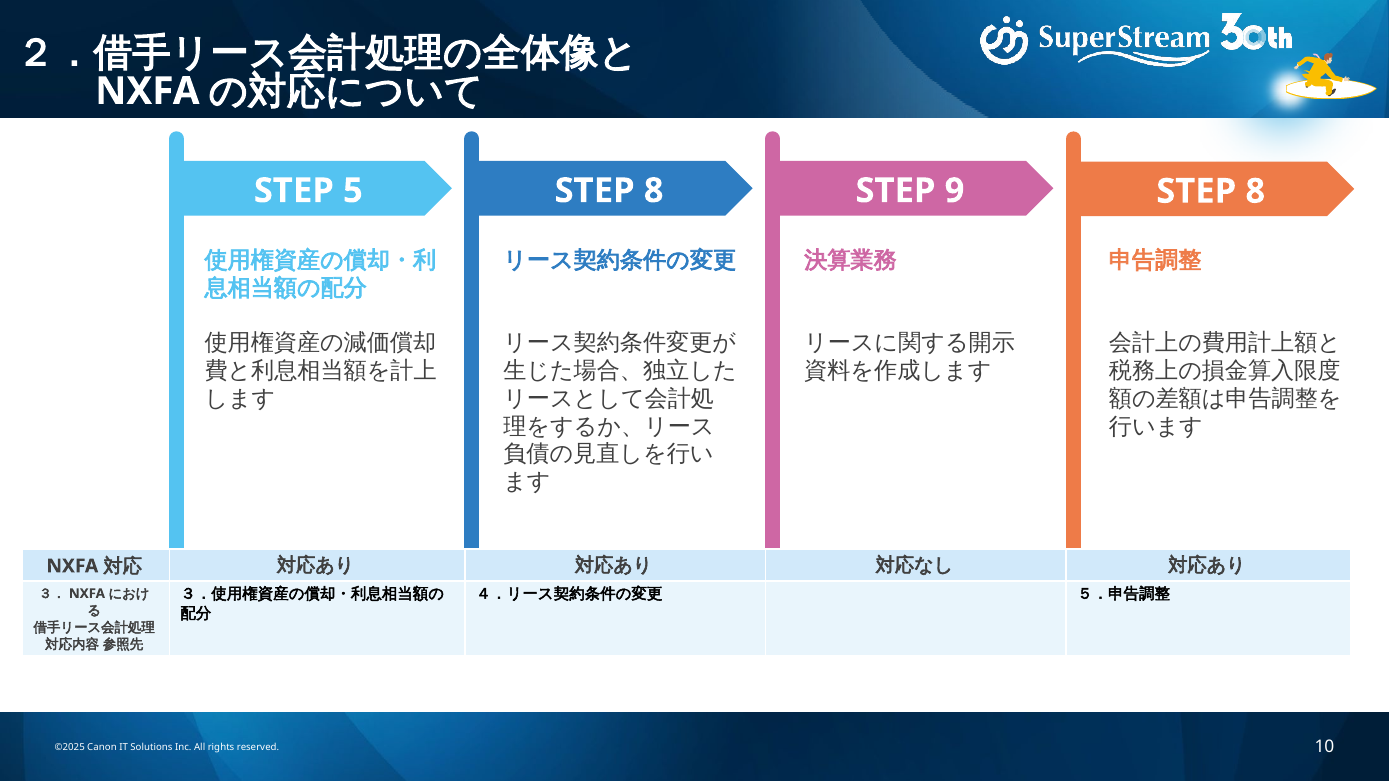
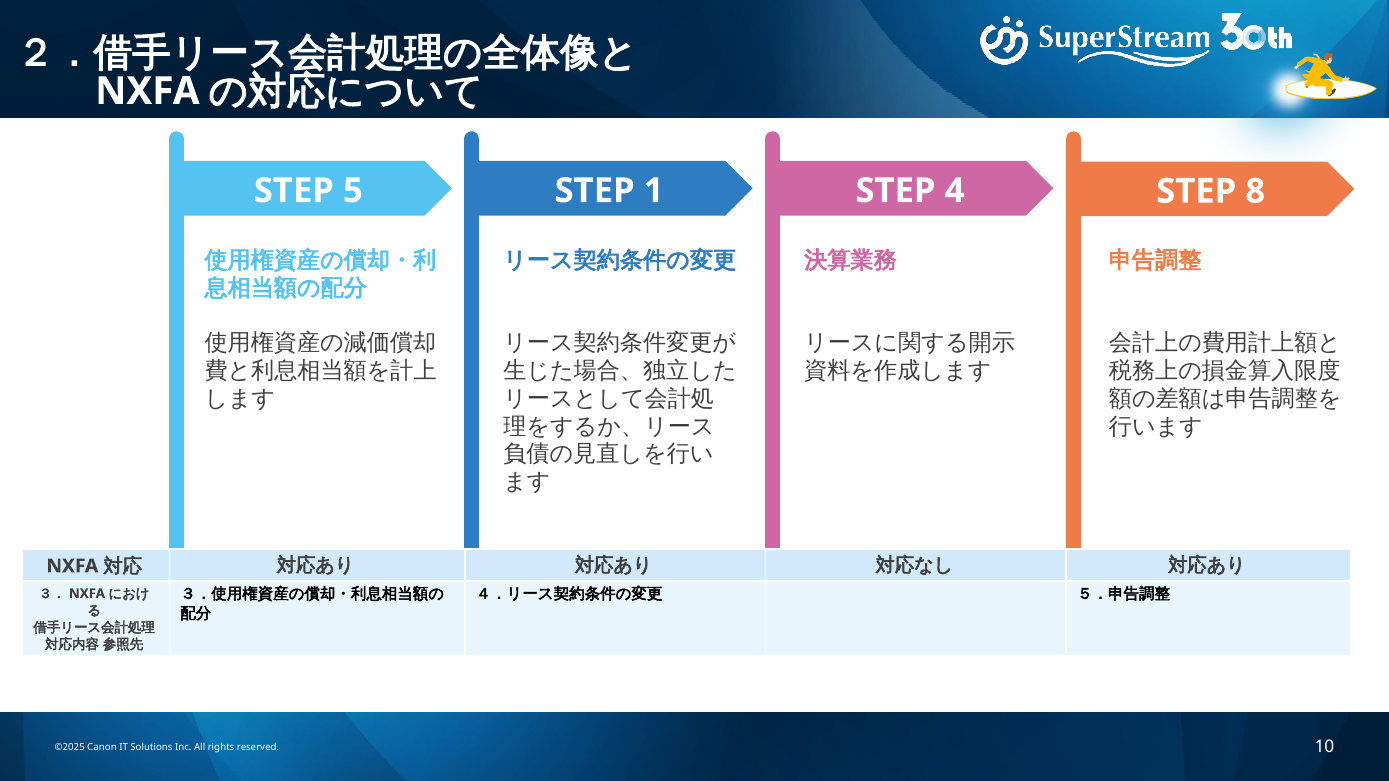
5 STEP 8: 8 -> 1 (654, 191)
9: 9 -> 4 (955, 191)
